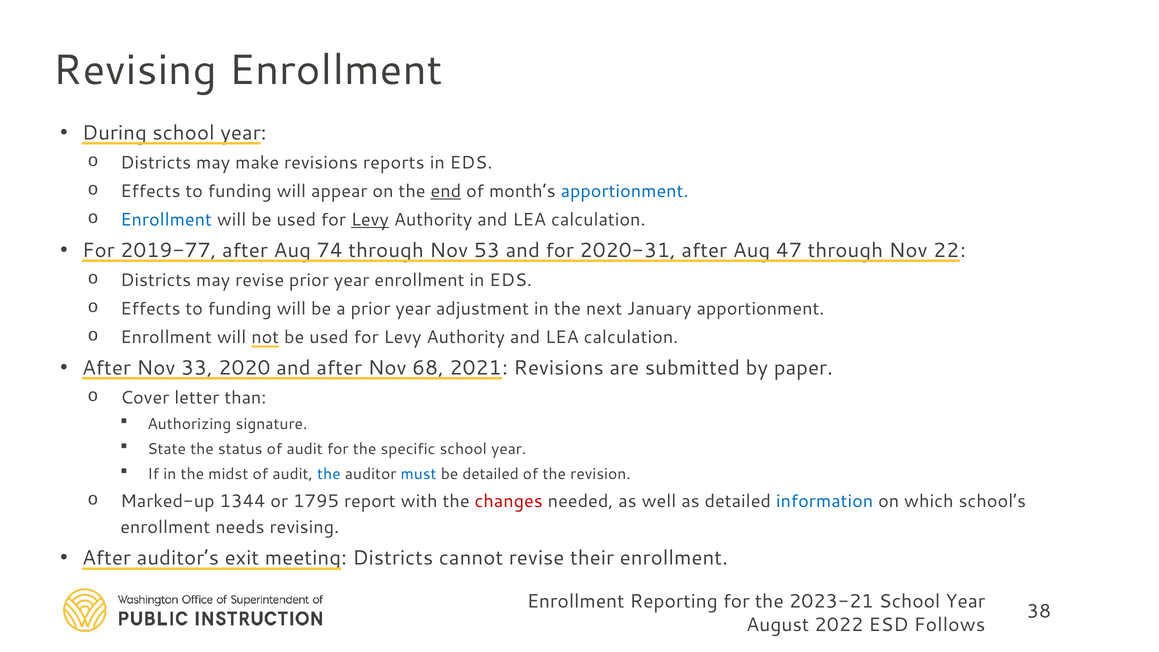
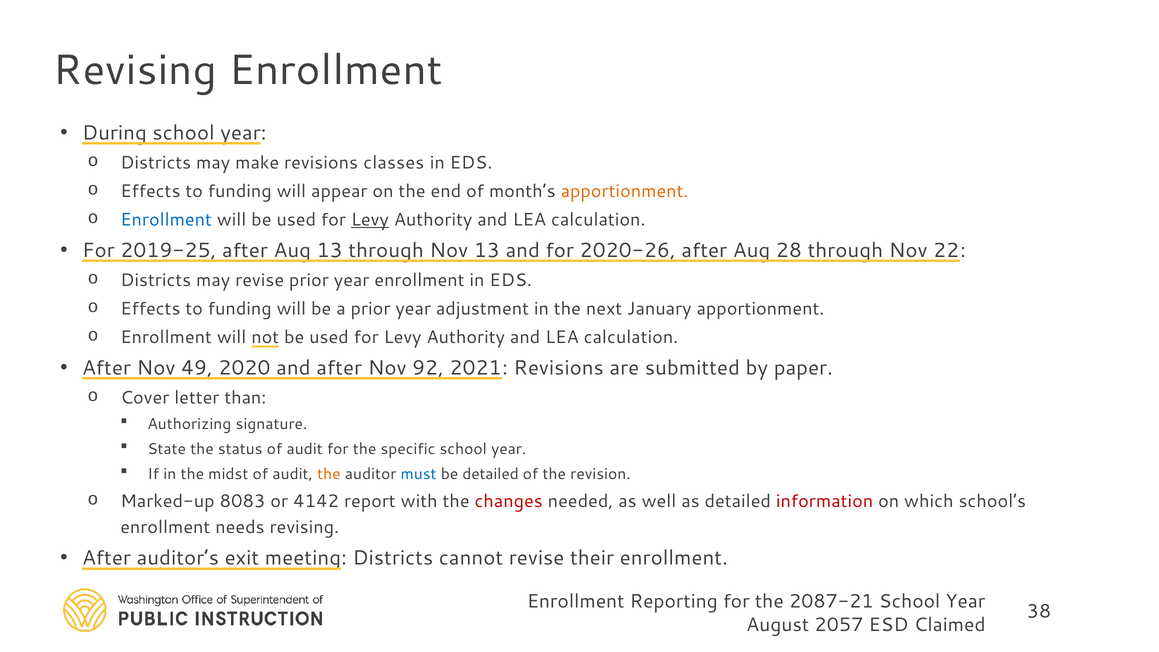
reports: reports -> classes (394, 163)
end underline: present -> none (446, 191)
apportionment colour: blue -> orange (625, 191)
2019-77: 2019-77 -> 2019-25 (168, 250)
Aug 74: 74 -> 13 (330, 250)
Nov 53: 53 -> 13 (487, 250)
2020-31: 2020-31 -> 2020-26 (628, 250)
47: 47 -> 28 (789, 250)
33: 33 -> 49 (197, 368)
68: 68 -> 92 (428, 368)
the colour: blue -> orange (329, 474)
1344: 1344 -> 8083 (243, 501)
1795: 1795 -> 4142 (316, 501)
information colour: blue -> red (825, 501)
2023-21: 2023-21 -> 2087-21 (831, 602)
2022: 2022 -> 2057 (839, 625)
Follows: Follows -> Claimed (950, 625)
